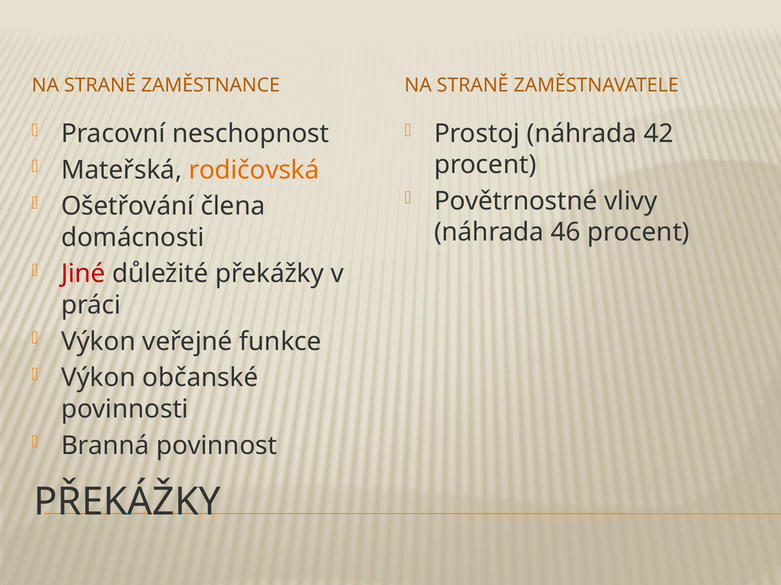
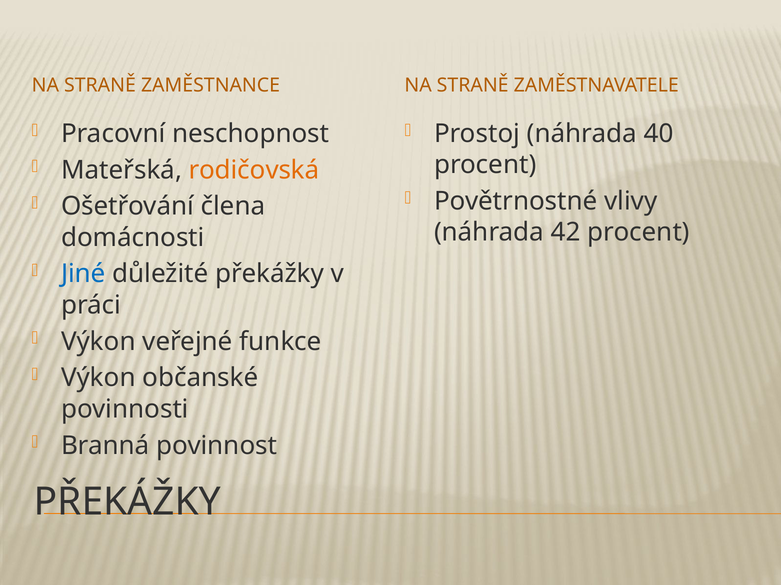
42: 42 -> 40 (659, 134)
46: 46 -> 42 (566, 233)
Jiné colour: red -> blue (83, 274)
